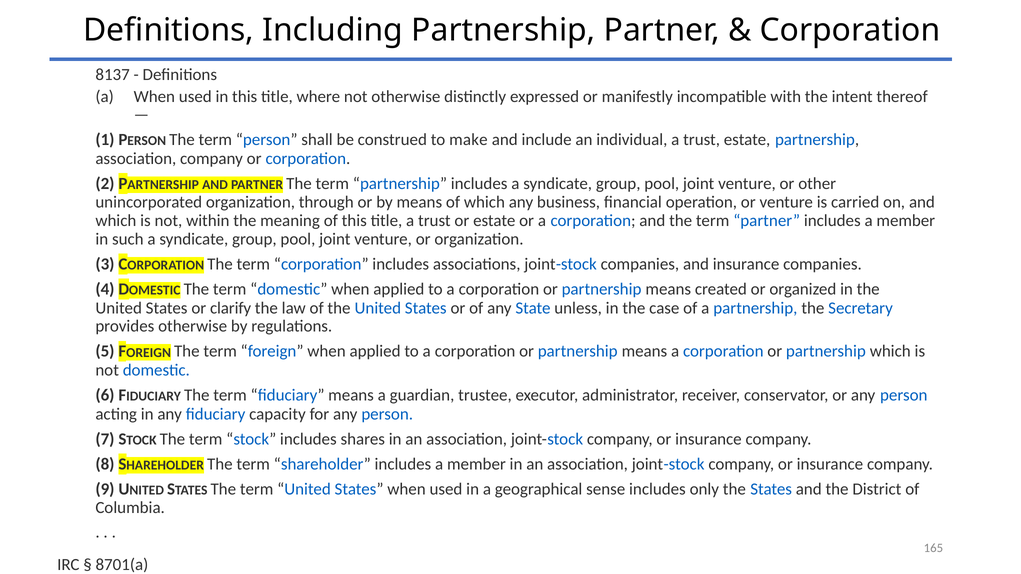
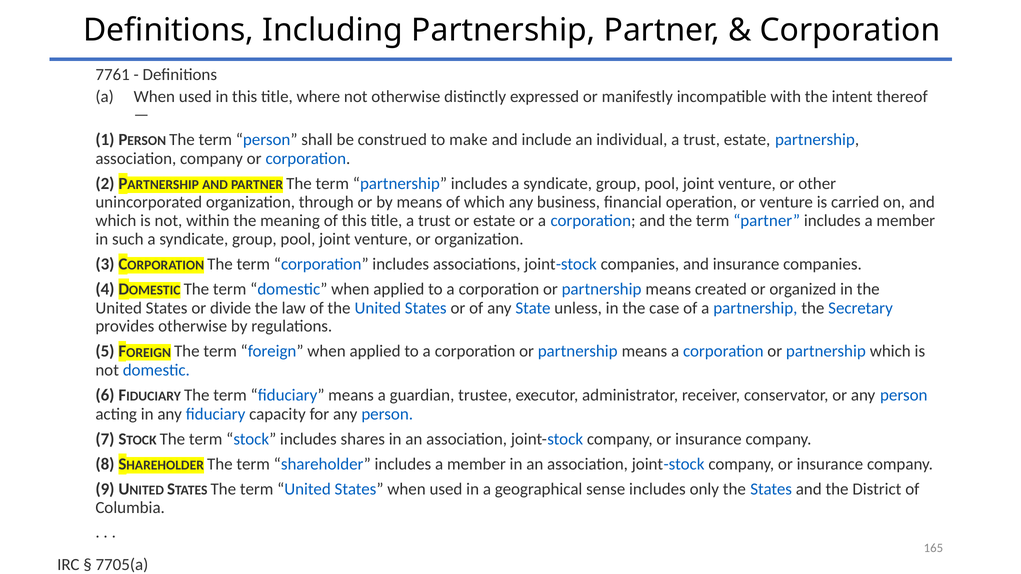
8137: 8137 -> 7761 (113, 75)
clarify: clarify -> divide (231, 308)
8701(a: 8701(a -> 7705(a (122, 565)
